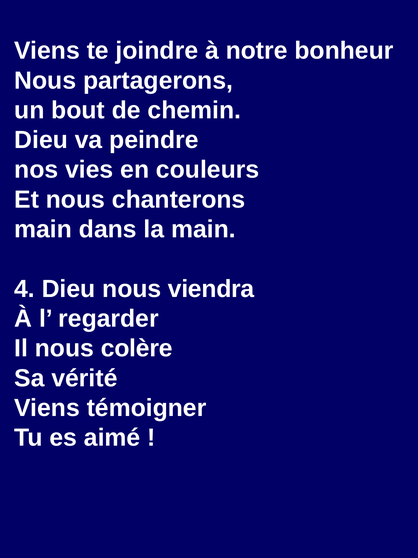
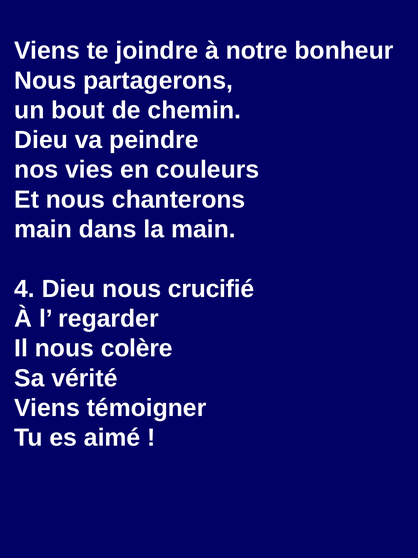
viendra: viendra -> crucifié (211, 289)
